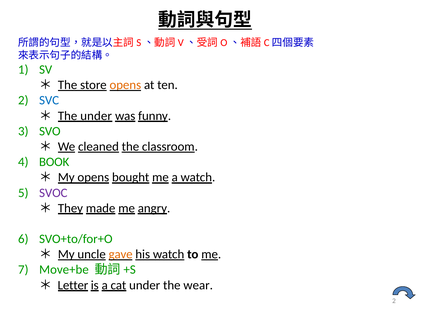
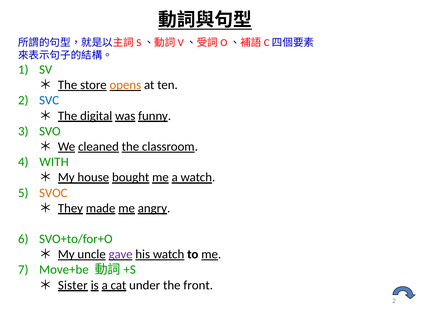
The under: under -> digital (96, 116)
BOOK: BOOK -> WITH (54, 162)
My opens: opens -> house (93, 178)
SVOC colour: purple -> orange (53, 193)
gave colour: orange -> purple (121, 255)
Letter: Letter -> Sister (73, 286)
wear: wear -> front (198, 286)
